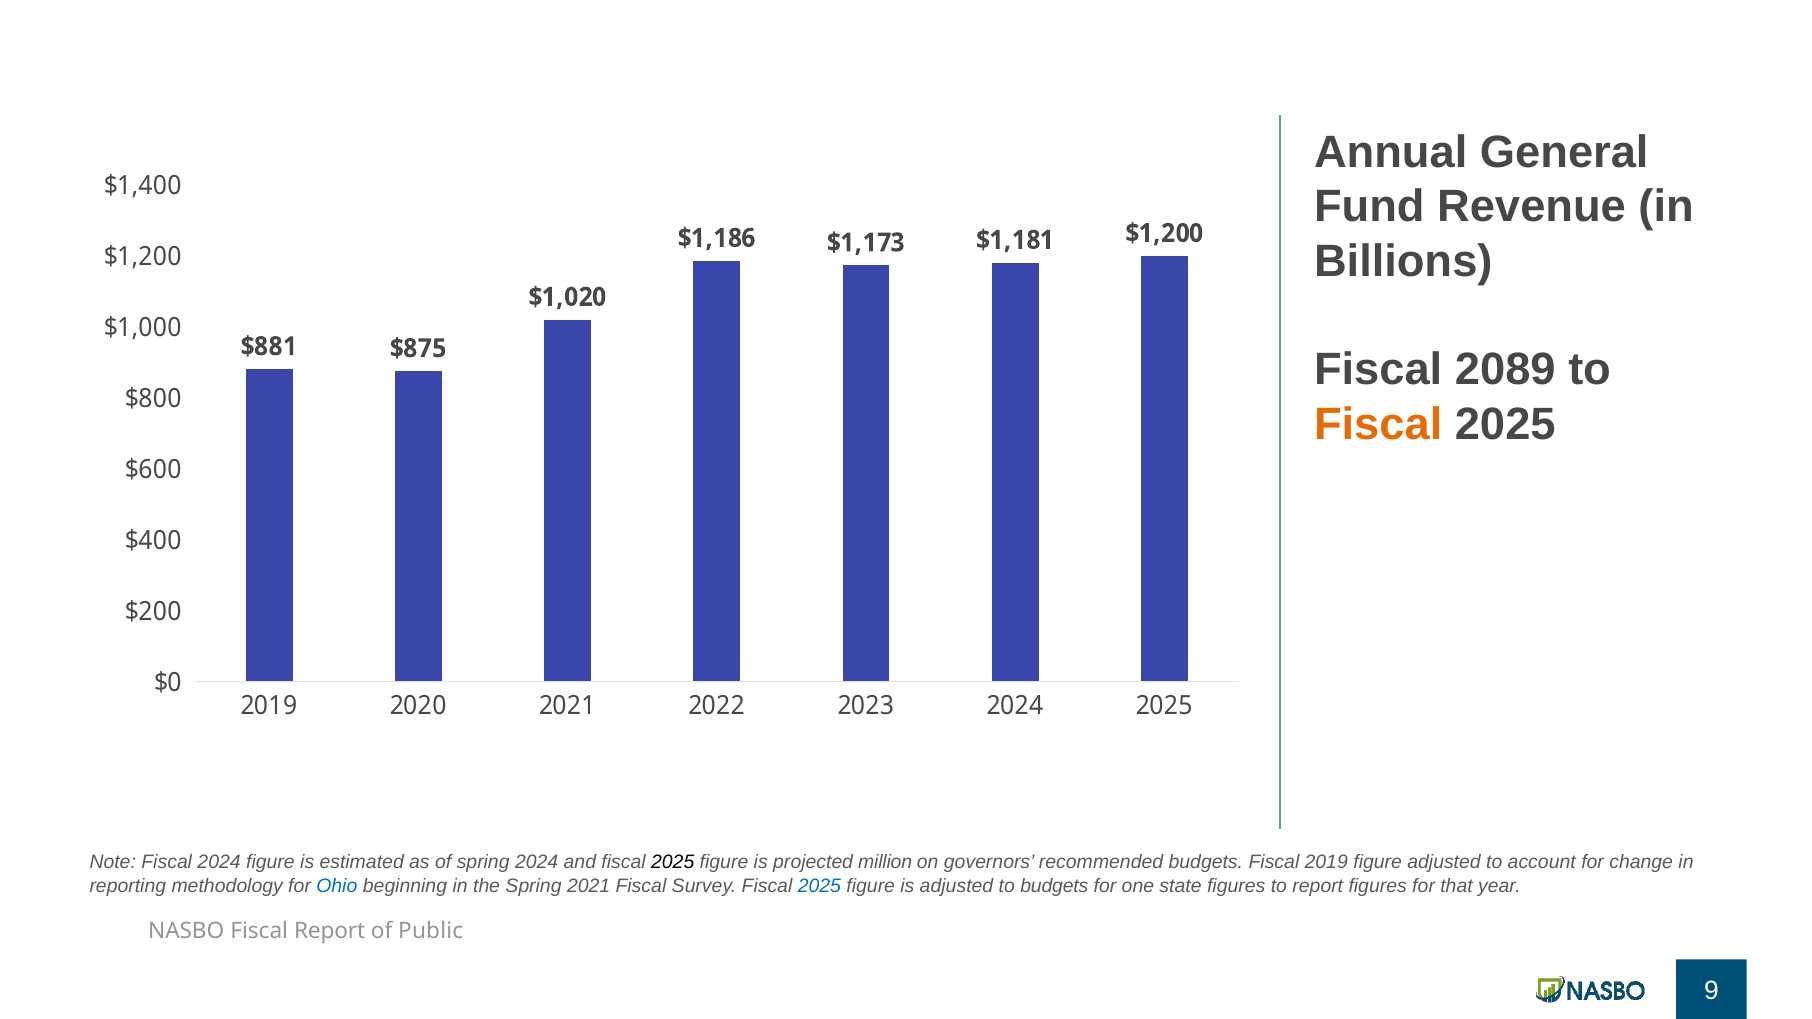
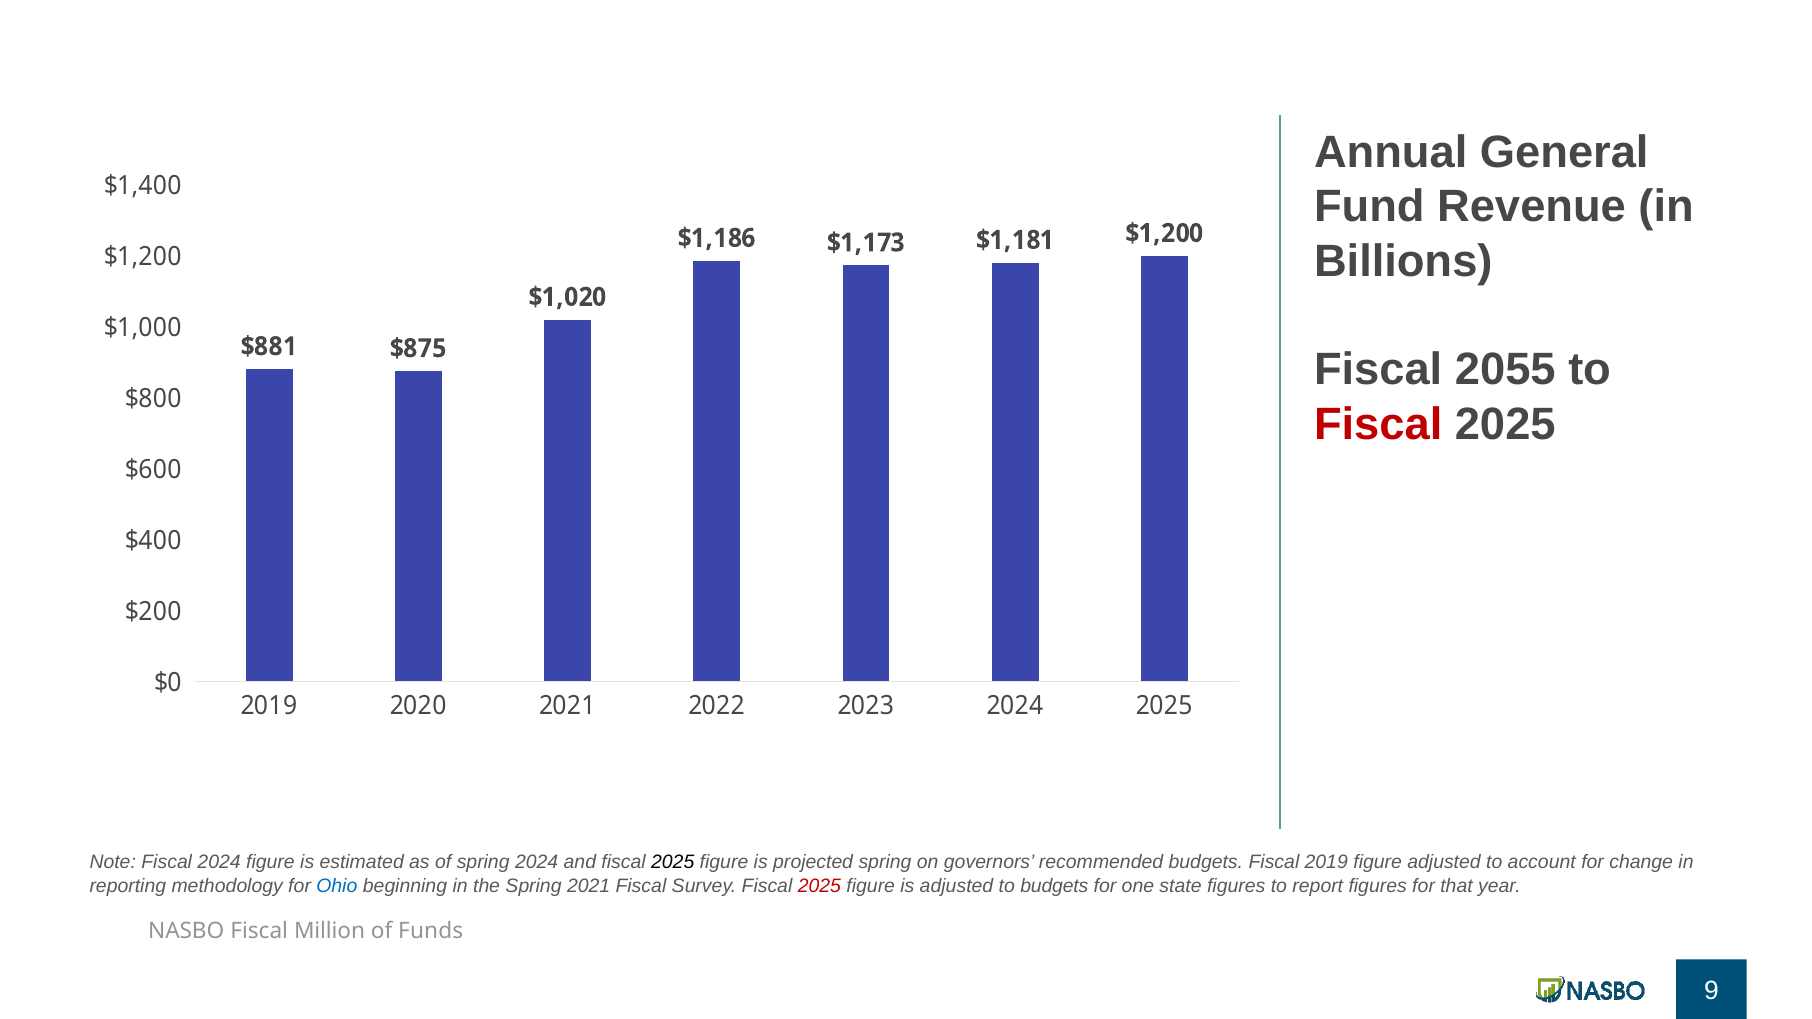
2089: 2089 -> 2055 (1505, 370)
Fiscal colour: orange -> red (1378, 424)
projected million: million -> spring (885, 863)
2025 colour: blue -> red (819, 886)
Fiscal Report: Report -> Million (330, 931)
Public: Public -> Funds (431, 931)
